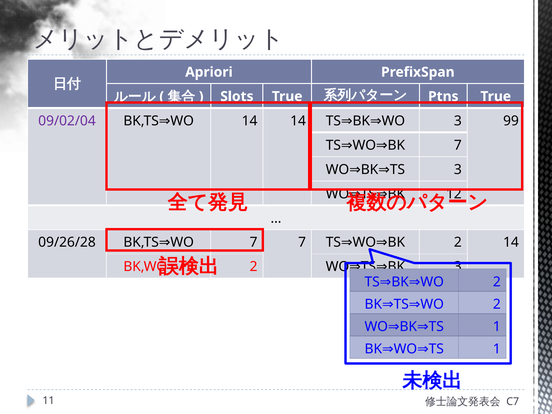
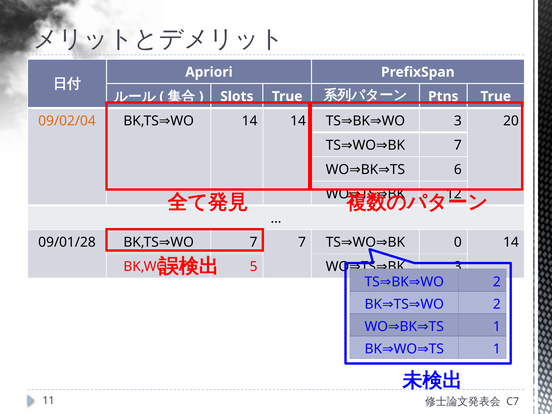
99: 99 -> 20 (511, 121)
09/02/04 colour: purple -> orange (67, 121)
3: 3 -> 6 (458, 169)
2: 2 -> 0 (458, 242)
09/26/28: 09/26/28 -> 09/01/28 (67, 242)
2: 2 -> 5 (254, 267)
